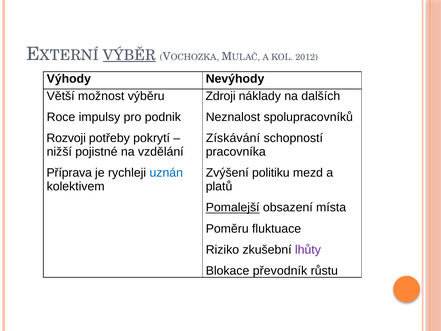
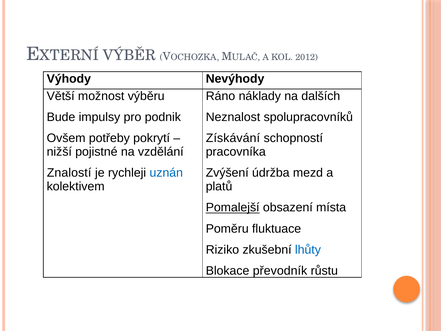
VÝBĚR underline: present -> none (129, 55)
Zdroji: Zdroji -> Ráno (220, 96)
Roce: Roce -> Bude (61, 117)
Rozvoji: Rozvoji -> Ovšem (66, 138)
Příprava: Příprava -> Znalostí (69, 173)
politiku: politiku -> údržba (271, 173)
lhůty colour: purple -> blue (308, 249)
